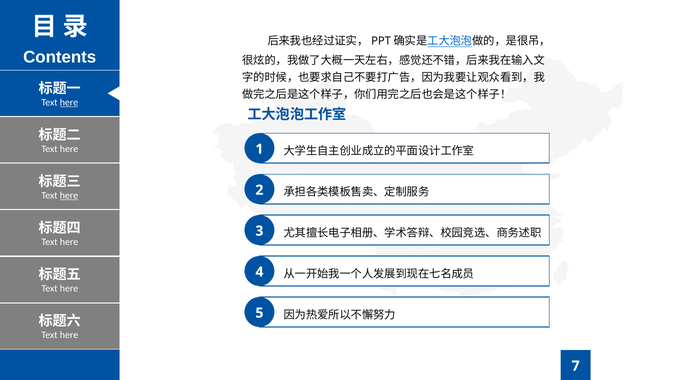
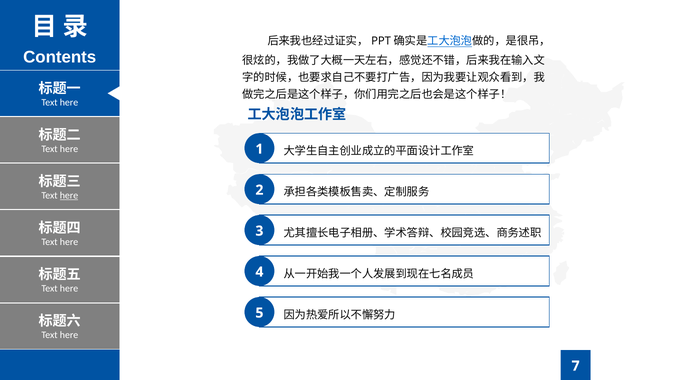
here underline: present -> none (69, 102)
